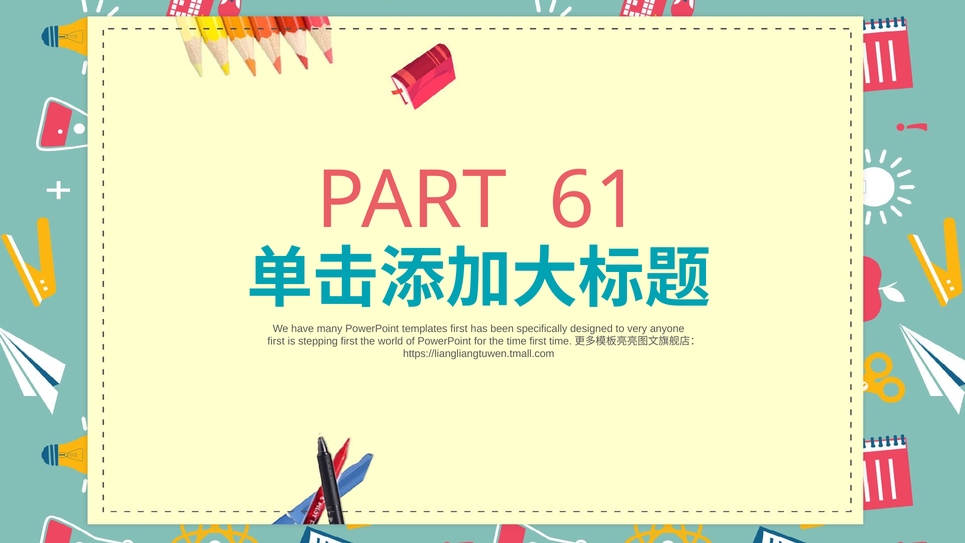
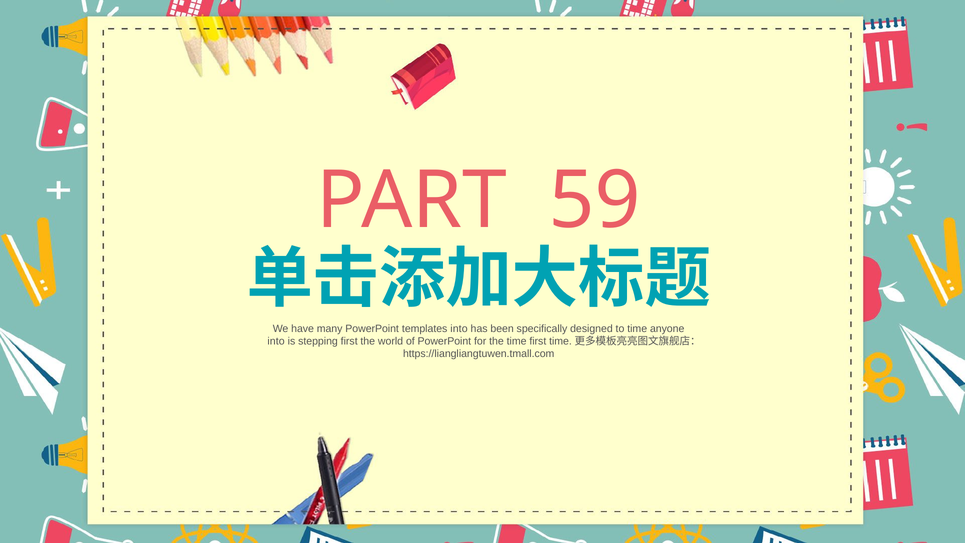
61: 61 -> 59 (595, 200)
templates first: first -> into (459, 329)
to very: very -> time (637, 329)
first: first -> into (276, 341)
